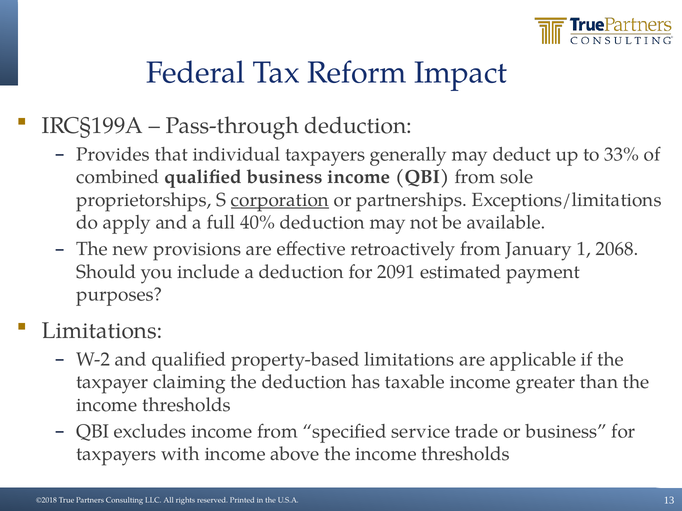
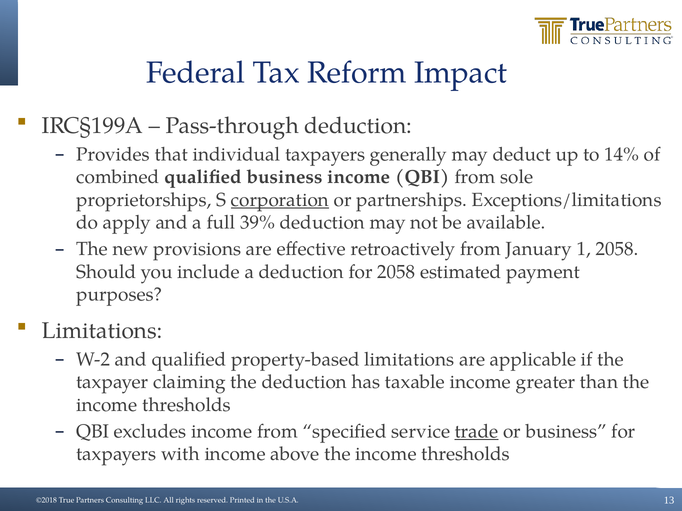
33%: 33% -> 14% (622, 155)
40%: 40% -> 39% (258, 223)
1 2068: 2068 -> 2058 (617, 249)
for 2091: 2091 -> 2058 (396, 272)
trade underline: none -> present (477, 432)
